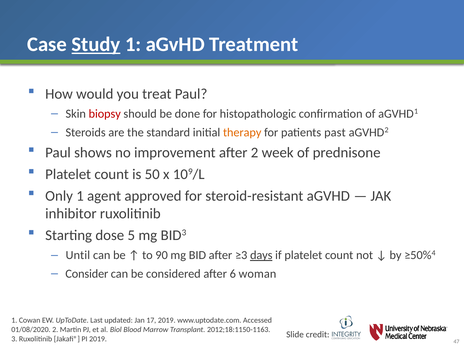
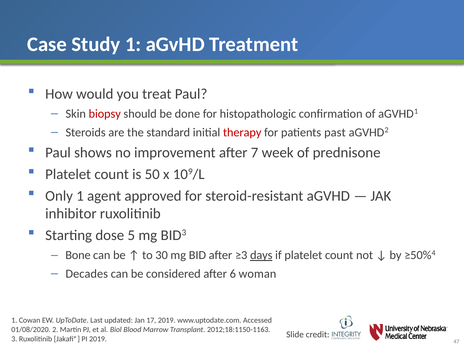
Study underline: present -> none (96, 44)
therapy colour: orange -> red (242, 132)
after 2: 2 -> 7 (255, 153)
Until: Until -> Bone (78, 255)
90: 90 -> 30 (162, 255)
Consider: Consider -> Decades (87, 274)
